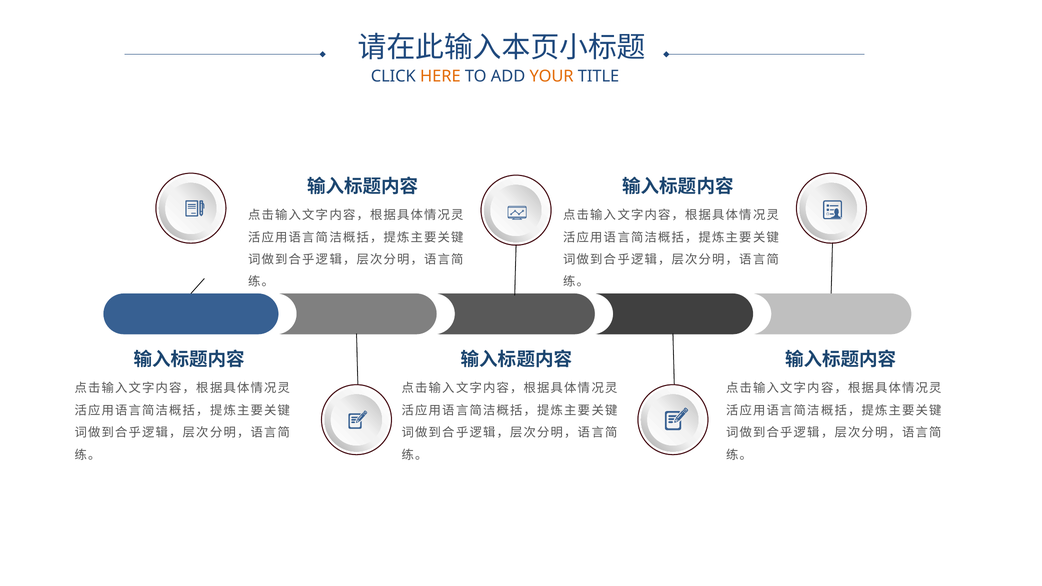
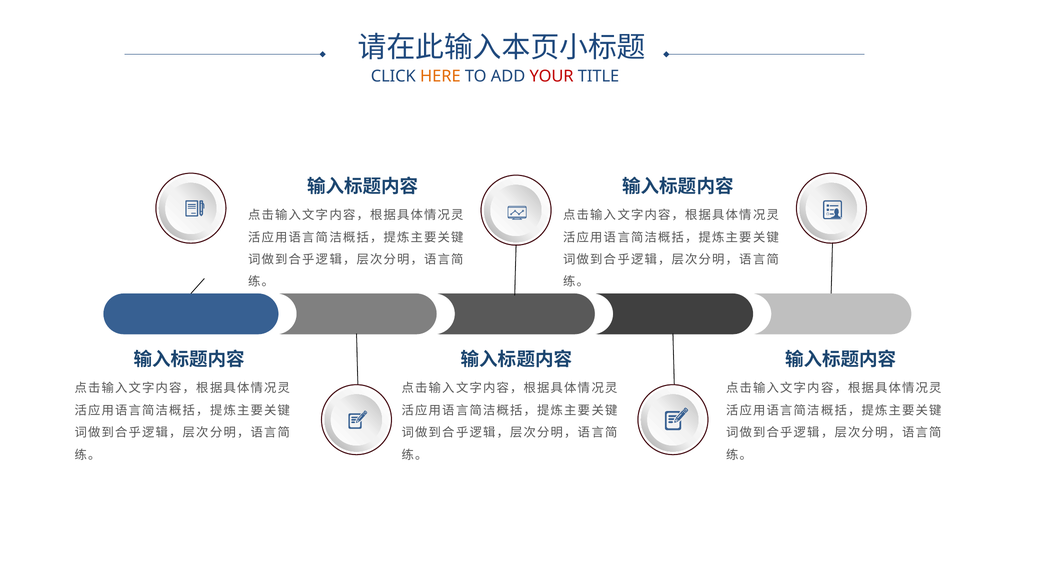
YOUR colour: orange -> red (552, 76)
